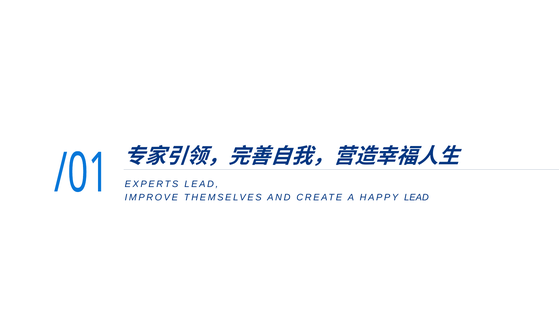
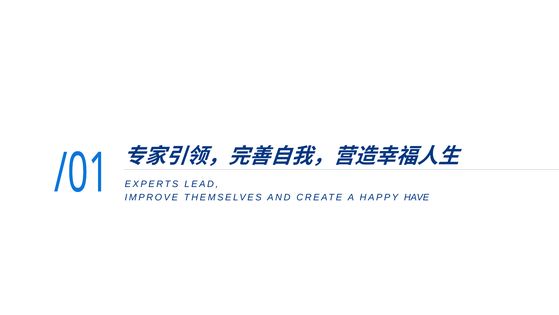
HAPPY LEAD: LEAD -> HAVE (417, 197)
